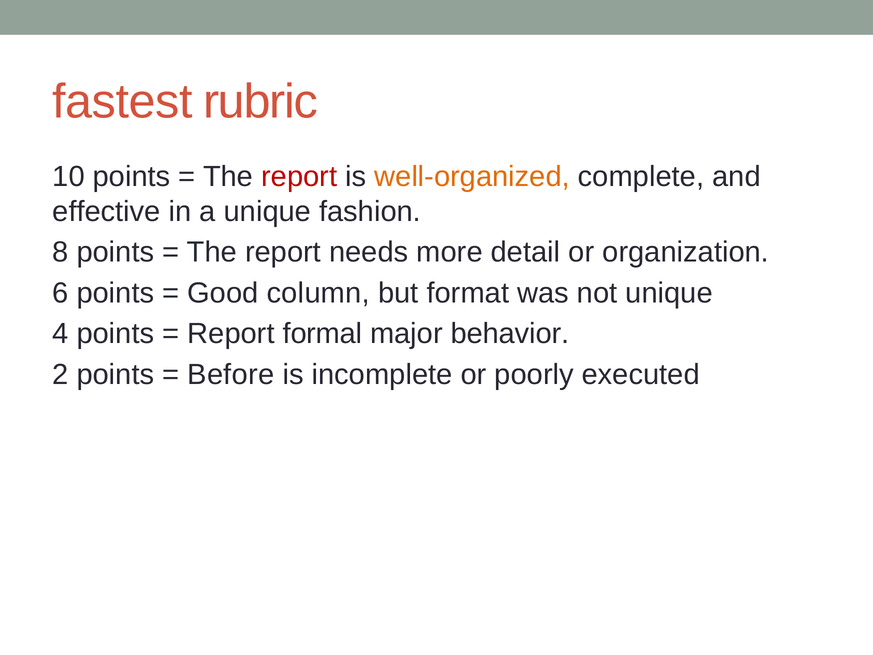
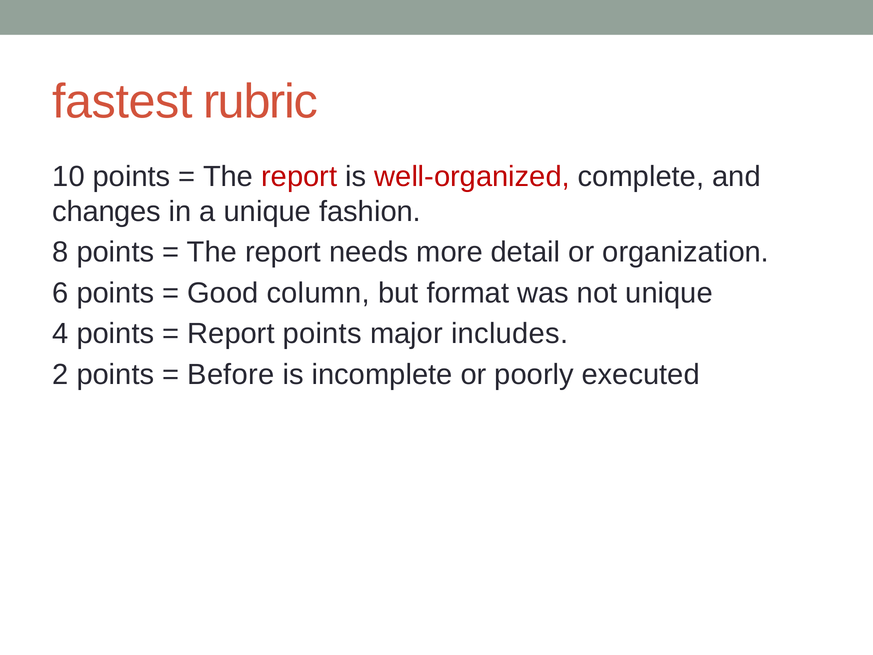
well-organized colour: orange -> red (472, 177)
effective: effective -> changes (107, 212)
Report formal: formal -> points (322, 334)
behavior: behavior -> includes (510, 334)
